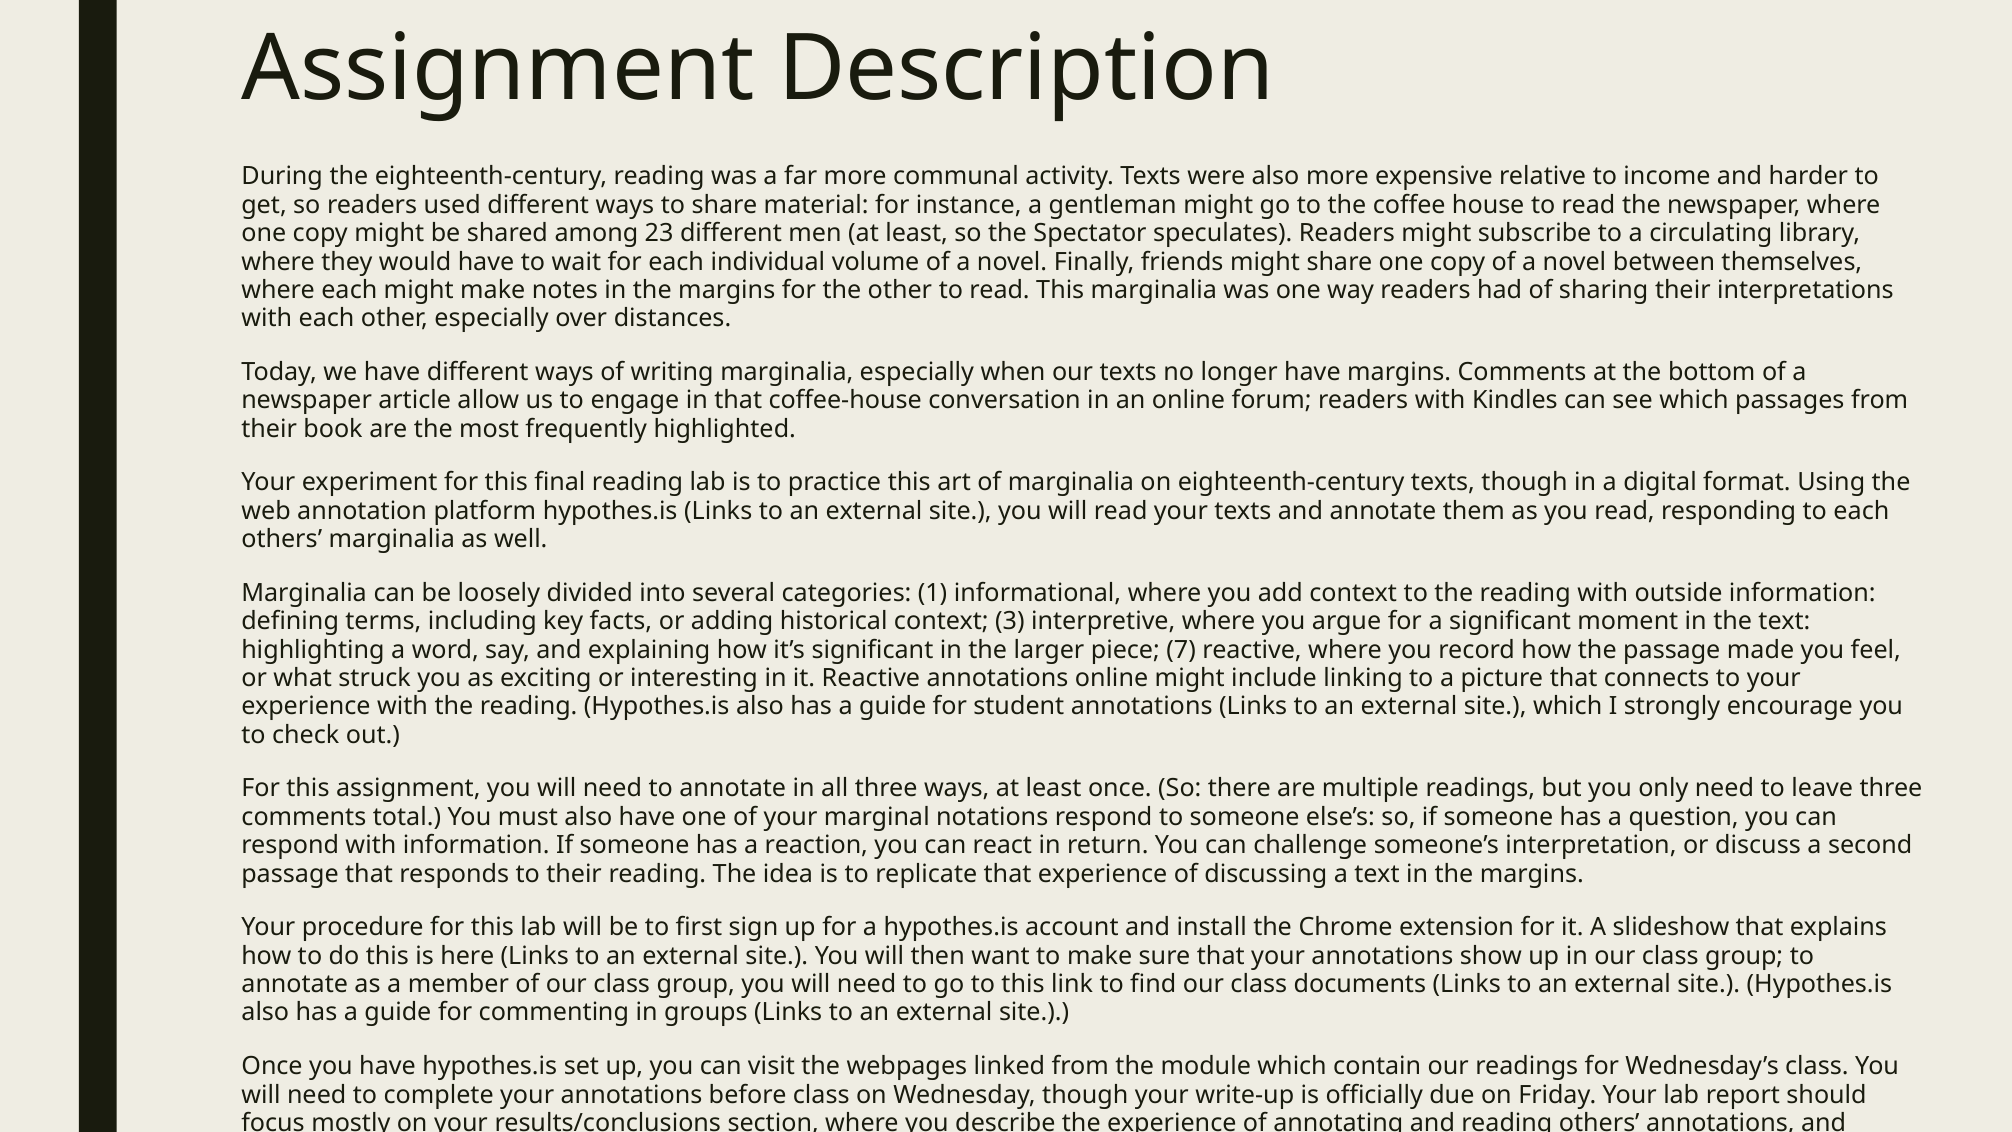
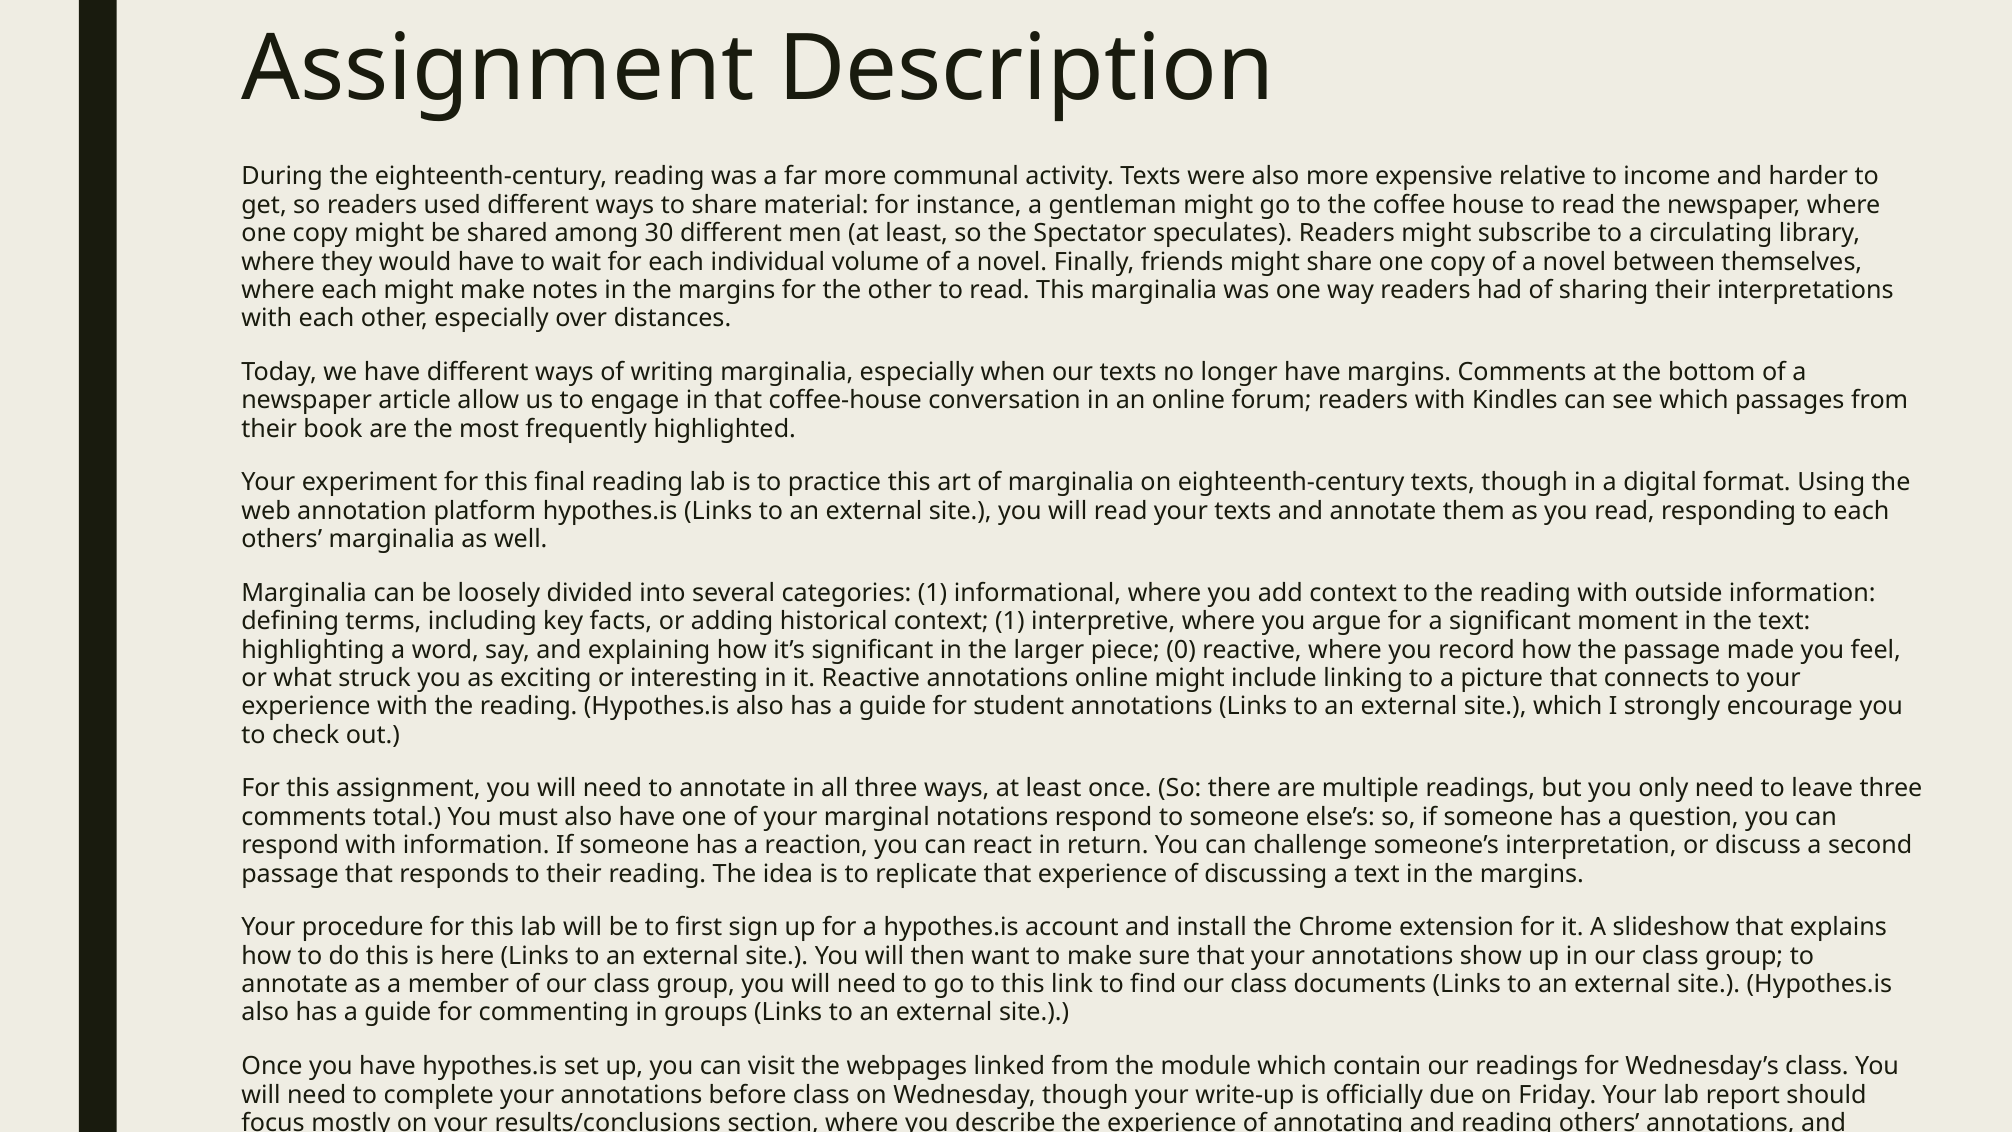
23: 23 -> 30 (659, 233)
context 3: 3 -> 1 (1010, 621)
7: 7 -> 0 (1181, 650)
